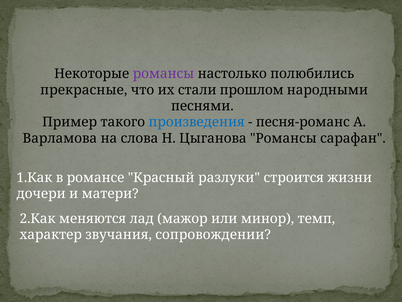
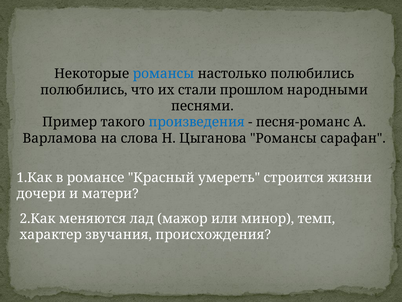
романсы colour: purple -> blue (163, 74)
прекрасные: прекрасные -> полюбились (84, 90)
разлуки: разлуки -> умереть (229, 177)
сопровождении: сопровождении -> происхождения (213, 234)
